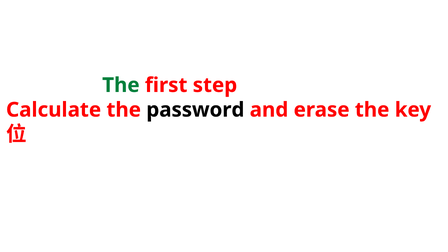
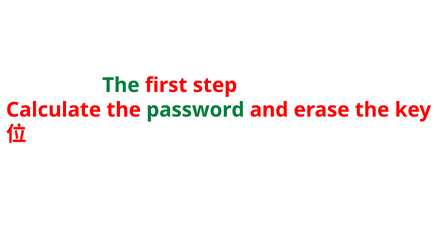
password colour: black -> green (195, 110)
